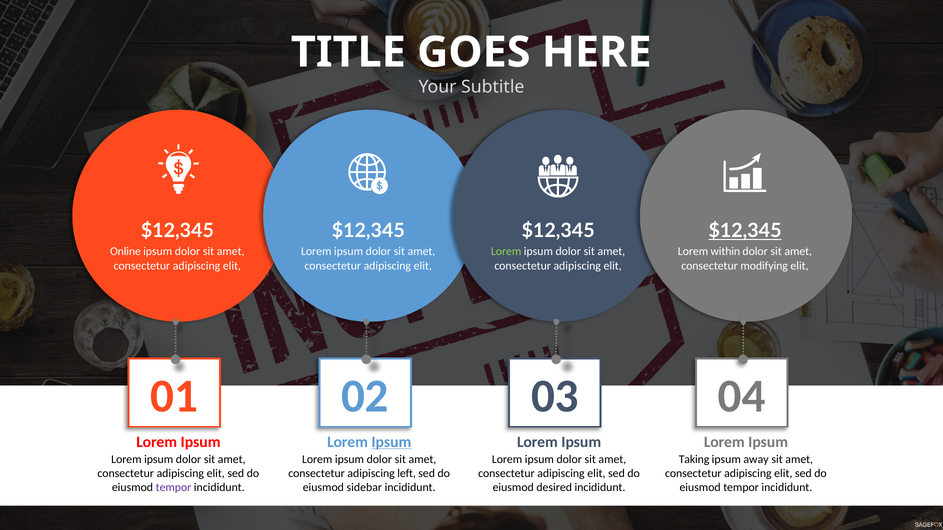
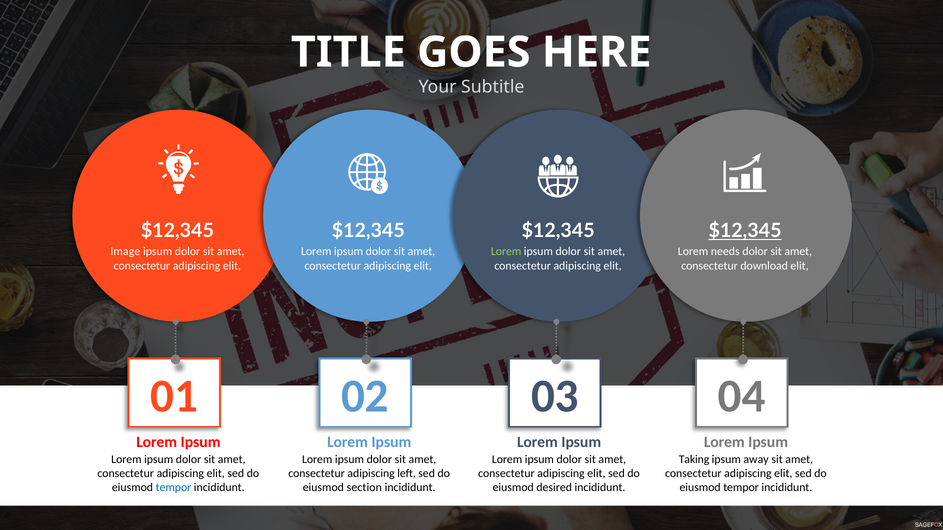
Online: Online -> Image (125, 252)
within: within -> needs (725, 252)
modifying: modifying -> download (764, 266)
Ipsum underline: present -> none (391, 442)
tempor colour: purple -> blue (174, 488)
sidebar: sidebar -> section (364, 488)
